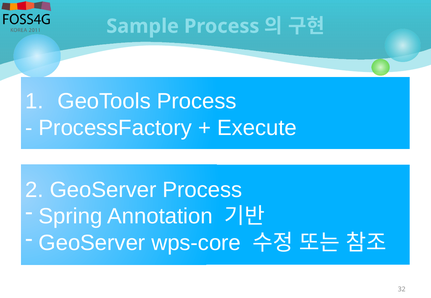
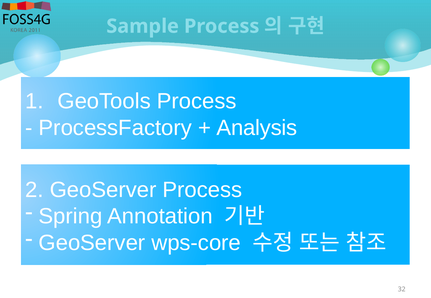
Execute: Execute -> Analysis (257, 128)
